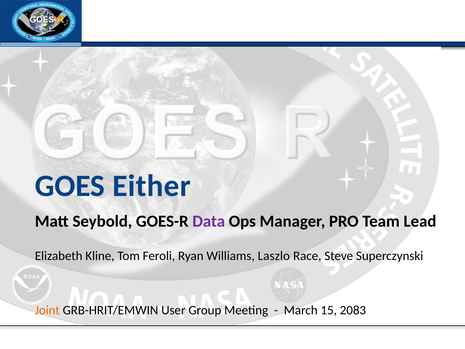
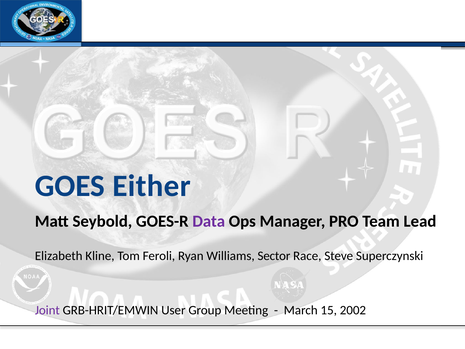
Laszlo: Laszlo -> Sector (274, 256)
Joint colour: orange -> purple (47, 310)
2083: 2083 -> 2002 (353, 310)
